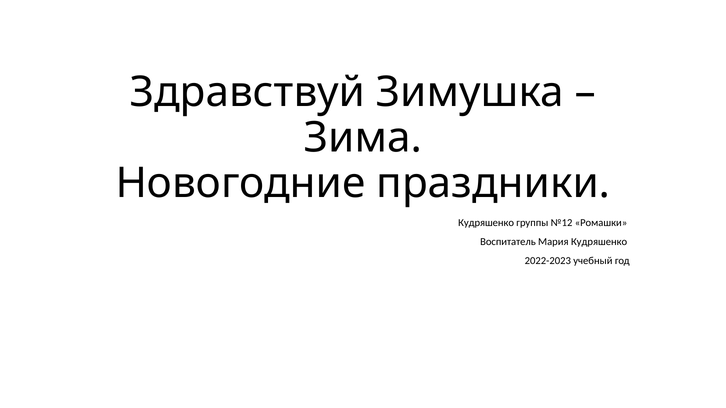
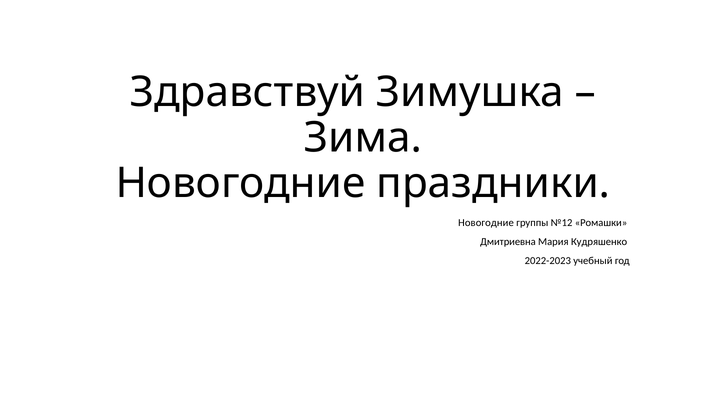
Кудряшенко: Кудряшенко -> Новогодние (486, 223)
Воспитатель: Воспитатель -> Дмитриевна (508, 242)
